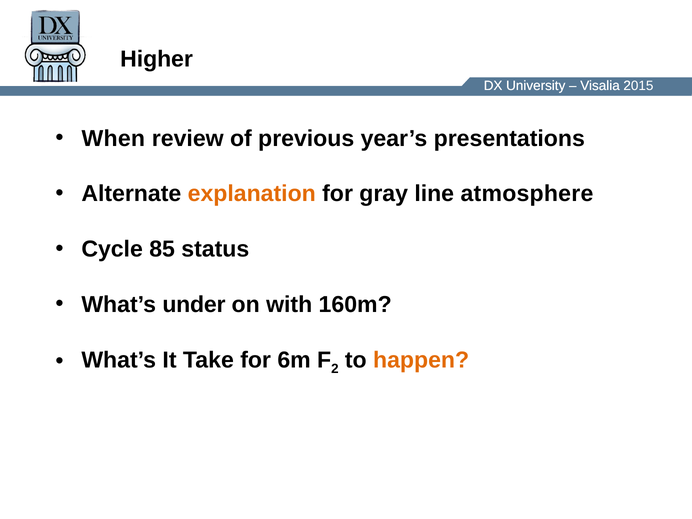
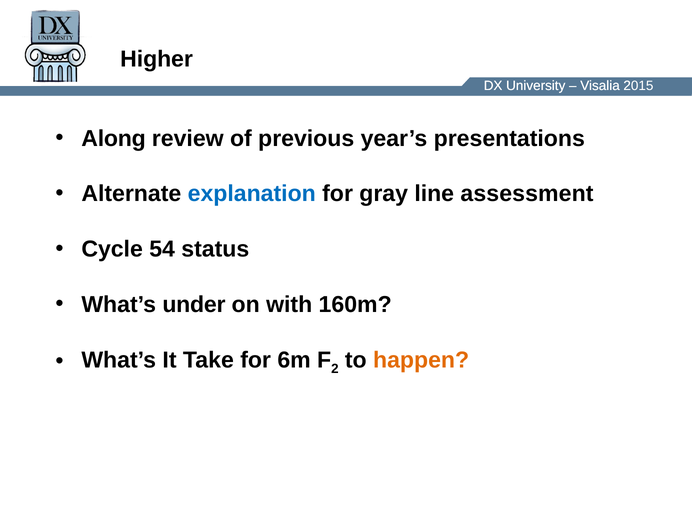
When: When -> Along (114, 139)
explanation colour: orange -> blue (252, 194)
atmosphere: atmosphere -> assessment (527, 194)
85: 85 -> 54 (162, 249)
